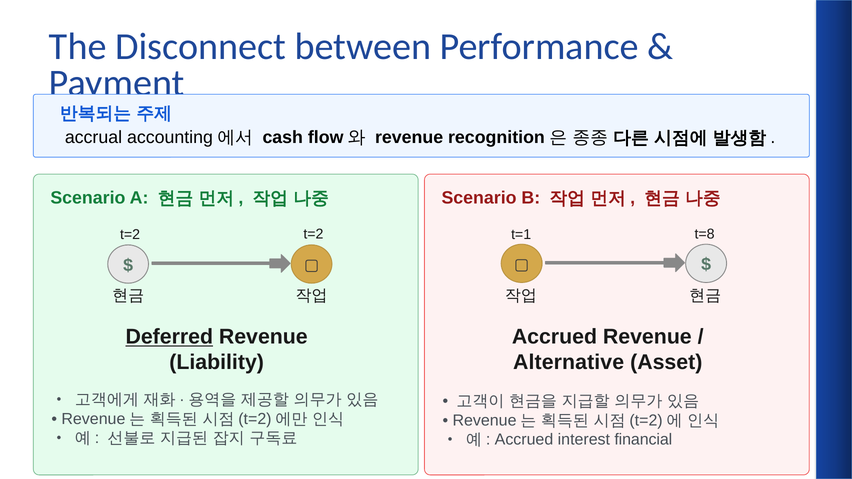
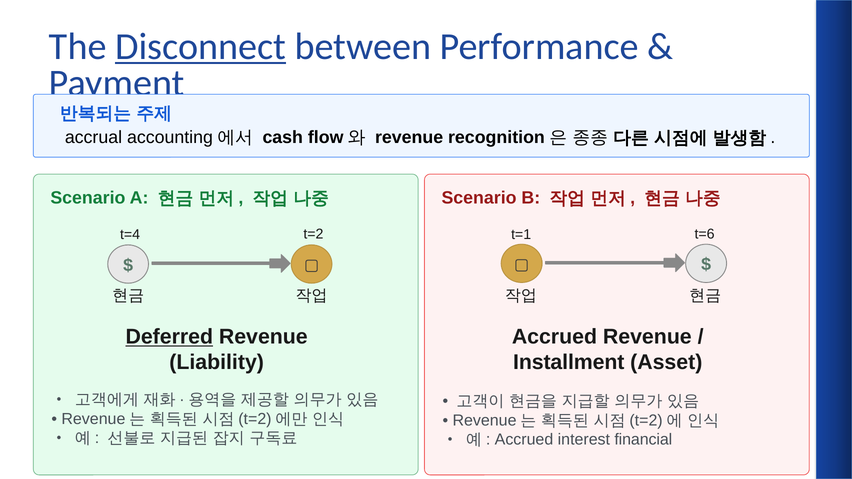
Disconnect underline: none -> present (201, 47)
t=2: t=2 -> t=4 (130, 235)
t=8: t=8 -> t=6 (705, 234)
Alternative: Alternative -> Installment (569, 363)
